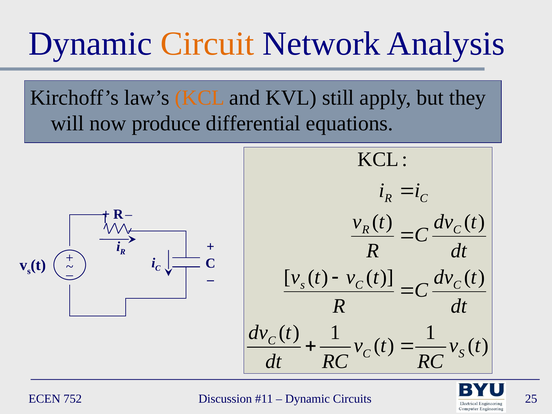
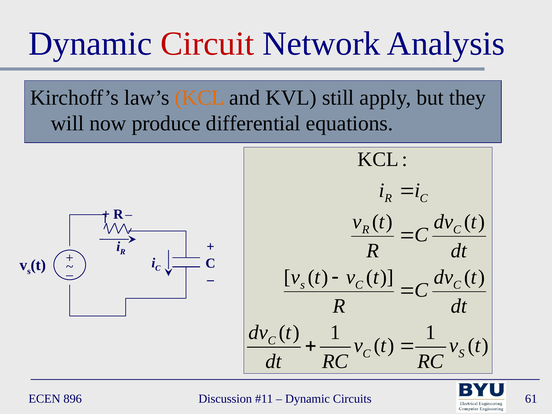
Circuit colour: orange -> red (207, 44)
752: 752 -> 896 (73, 399)
25: 25 -> 61 (531, 399)
